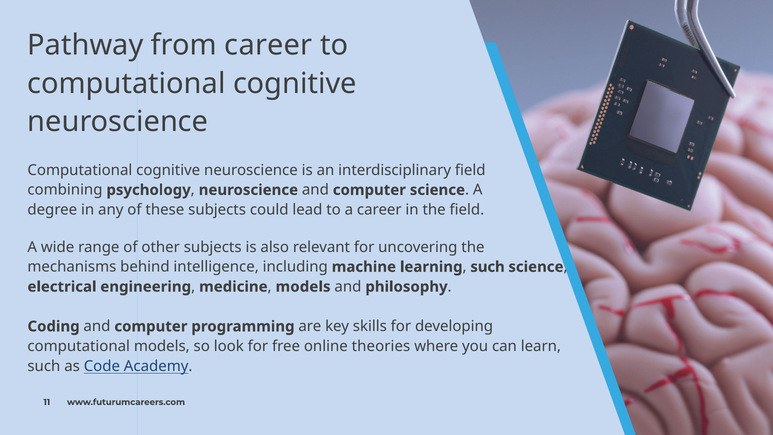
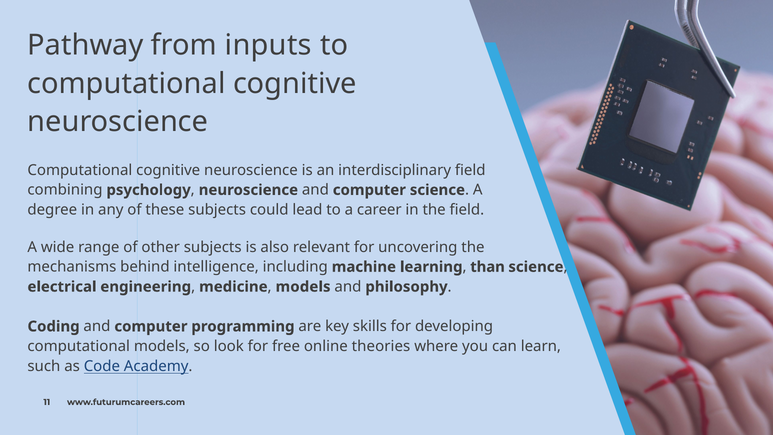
from career: career -> inputs (268, 45)
such: such -> than (488, 267)
